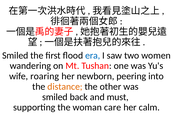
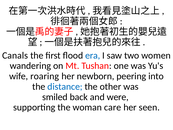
Smiled: Smiled -> Canals (15, 55)
distance colour: orange -> blue (65, 86)
must: must -> were (118, 97)
calm: calm -> seen (149, 107)
